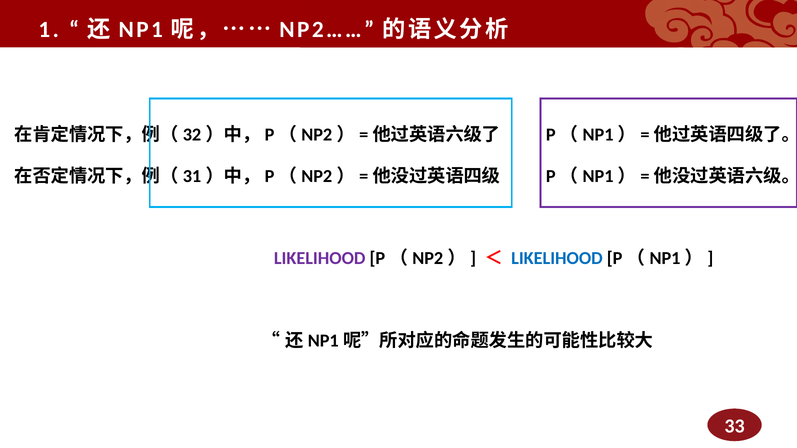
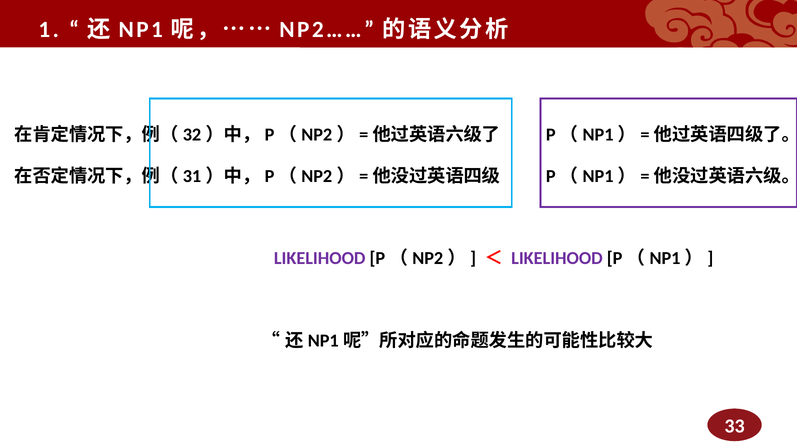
LIKELIHOOD colour: blue -> purple (557, 259)
